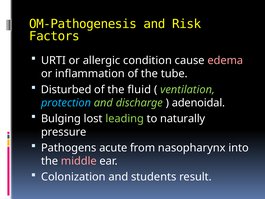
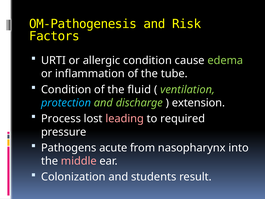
edema colour: pink -> light green (225, 60)
Disturbed: Disturbed -> Condition (66, 89)
adenoidal: adenoidal -> extension (198, 103)
Bulging: Bulging -> Process (61, 119)
leading colour: light green -> pink (125, 119)
naturally: naturally -> required (183, 119)
